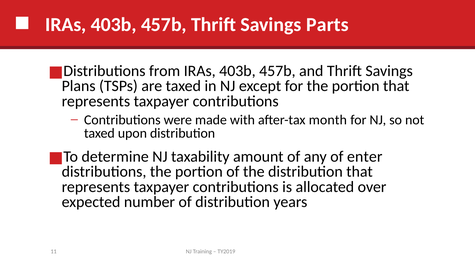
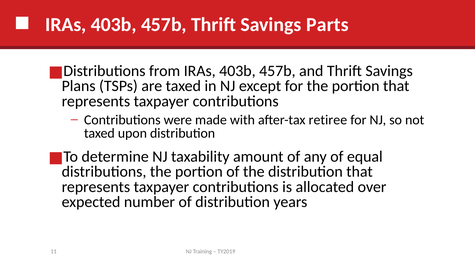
month: month -> retiree (328, 120)
enter: enter -> equal (365, 157)
